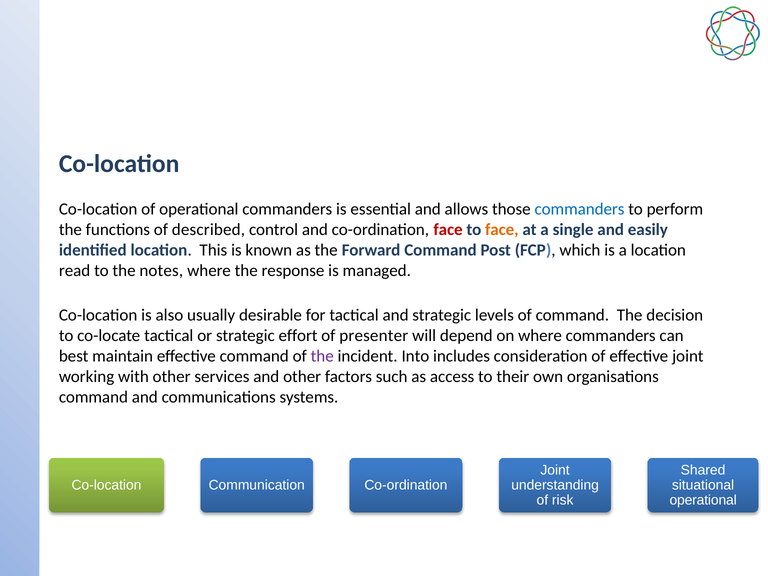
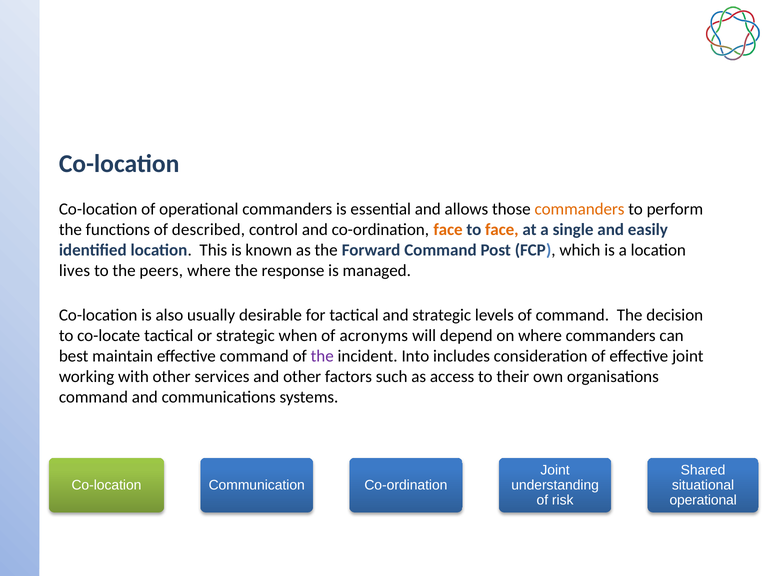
commanders colour: blue -> orange (580, 209)
face colour: red -> orange (448, 230)
read: read -> lives (75, 271)
notes: notes -> peers (161, 271)
effort: effort -> when (298, 336)
presenter: presenter -> acronyms (374, 336)
